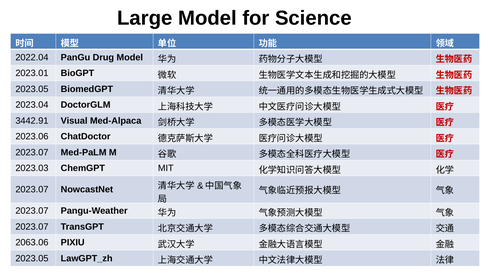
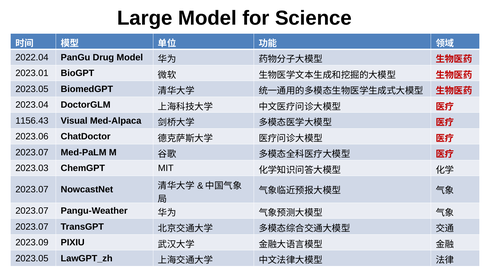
3442.91: 3442.91 -> 1156.43 (32, 121)
2063.06: 2063.06 -> 2023.09 (32, 243)
